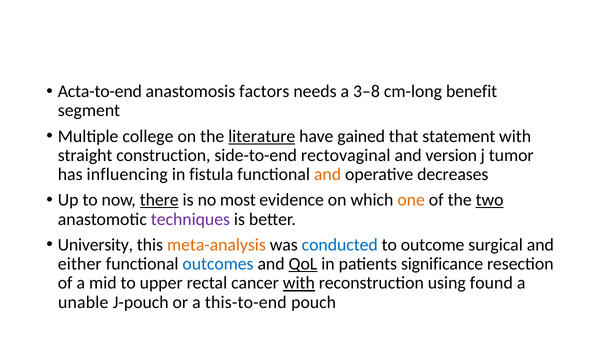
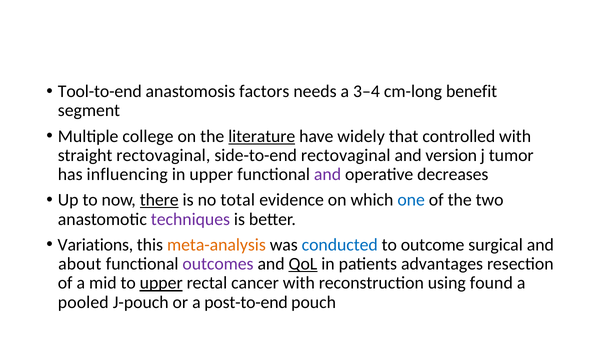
Acta-to-end: Acta-to-end -> Tool-to-end (100, 91)
3–8: 3–8 -> 3–4 (367, 91)
gained: gained -> widely (361, 136)
statement: statement -> controlled (459, 136)
straight construction: construction -> rectovaginal (163, 155)
in fistula: fistula -> upper (211, 174)
and colour: orange -> purple (328, 174)
most: most -> total (238, 200)
one colour: orange -> blue (411, 200)
two underline: present -> none (490, 200)
University: University -> Variations (95, 244)
either: either -> about (80, 264)
outcomes colour: blue -> purple (218, 264)
significance: significance -> advantages (442, 264)
upper underline: none -> present (161, 283)
with underline: present -> none (299, 283)
unable: unable -> pooled (83, 302)
this-to-end: this-to-end -> post-to-end (246, 302)
